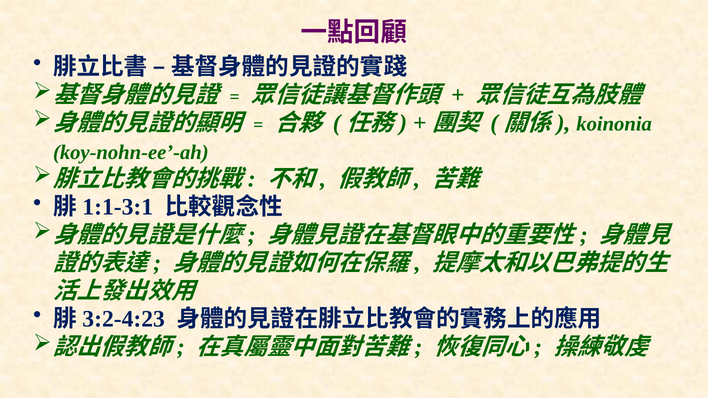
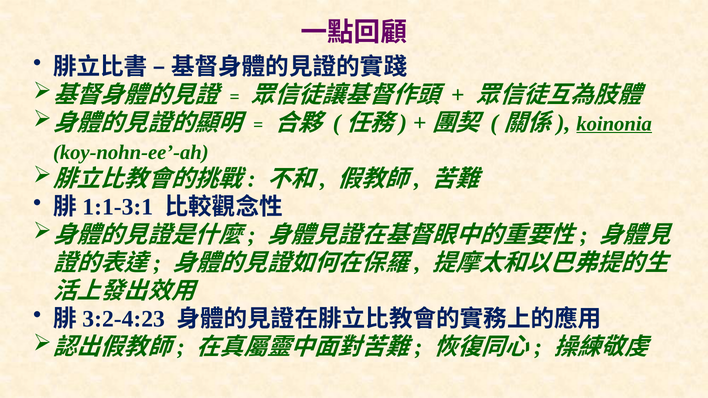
koinonia underline: none -> present (614, 124)
